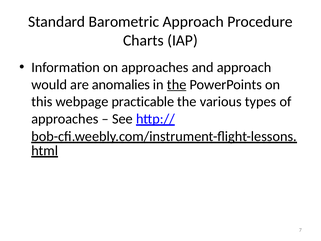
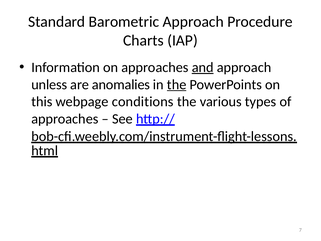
and underline: none -> present (203, 67)
would: would -> unless (49, 84)
practicable: practicable -> conditions (143, 102)
